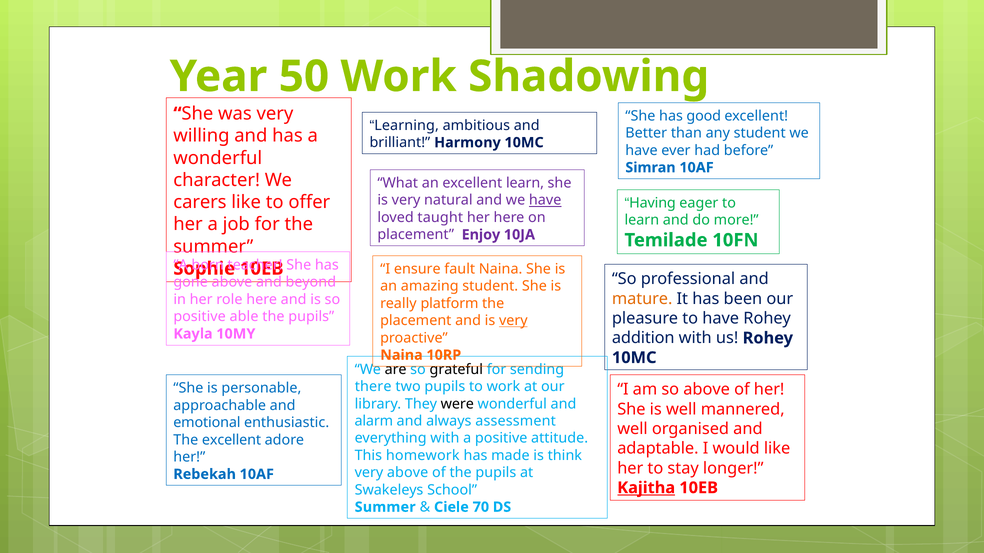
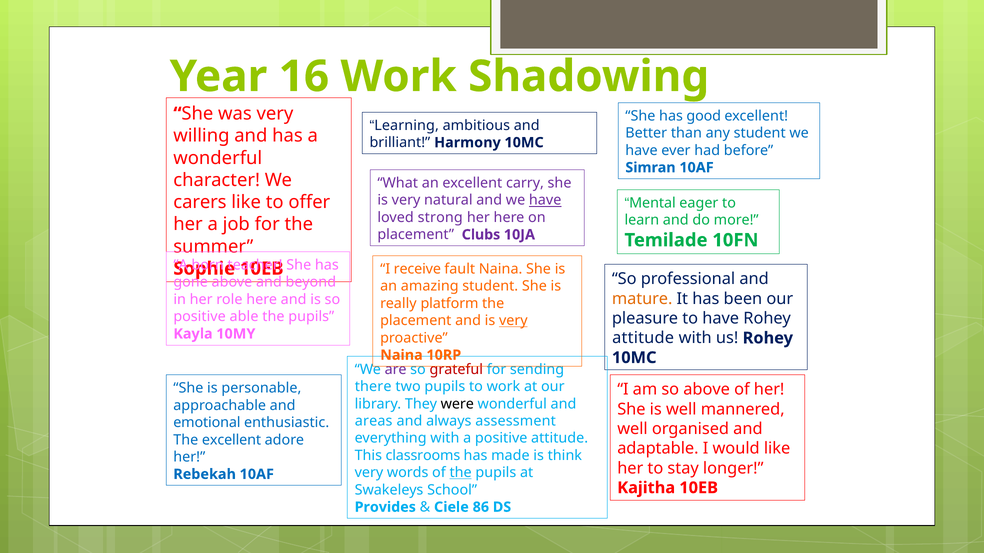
50: 50 -> 16 (304, 77)
excellent learn: learn -> carry (525, 183)
Having: Having -> Mental (652, 203)
taught: taught -> strong (440, 218)
Enjoy: Enjoy -> Clubs (481, 235)
ensure: ensure -> receive (417, 269)
addition: addition -> attitude (643, 338)
are colour: black -> purple (396, 370)
grateful colour: black -> red (456, 370)
alarm: alarm -> areas (374, 421)
homework: homework -> classrooms (423, 456)
very above: above -> words (408, 473)
the underline: none -> present (461, 473)
Kajitha underline: present -> none (646, 488)
Summer: Summer -> Provides (385, 508)
70: 70 -> 86 (481, 508)
